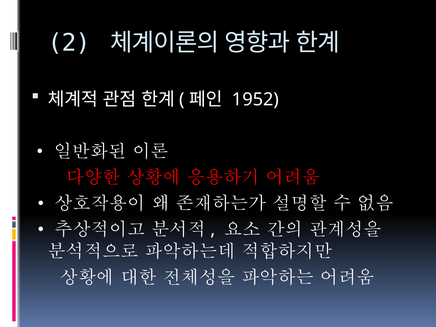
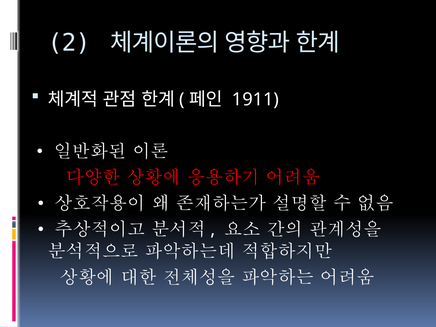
1952: 1952 -> 1911 (255, 99)
